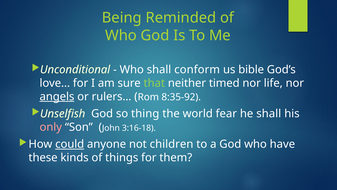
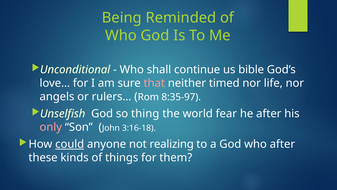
conform: conform -> continue (197, 69)
that colour: light green -> pink (154, 83)
angels underline: present -> none (57, 96)
8:35-92: 8:35-92 -> 8:35-97 (181, 97)
he shall: shall -> after (269, 113)
children: children -> realizing (172, 144)
who have: have -> after (282, 144)
